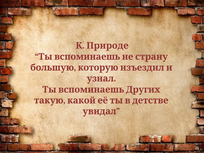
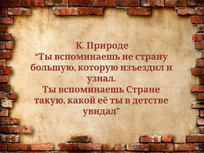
Других: Других -> Стране (143, 90)
